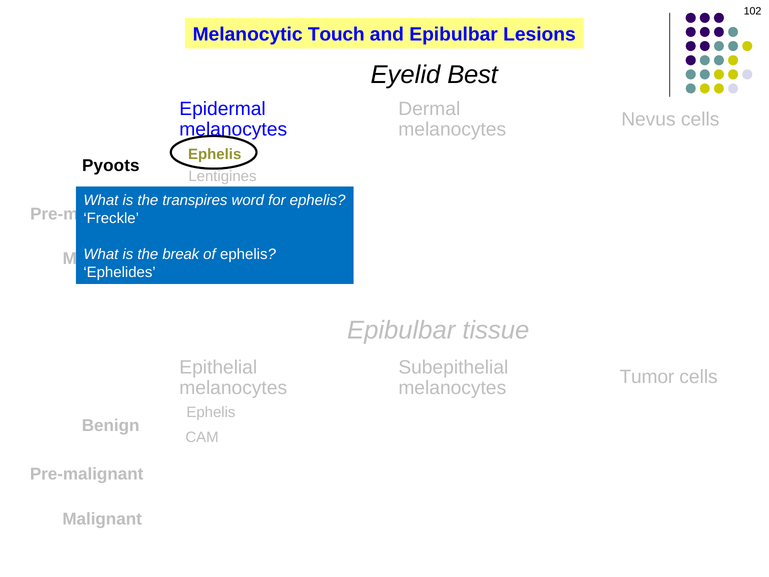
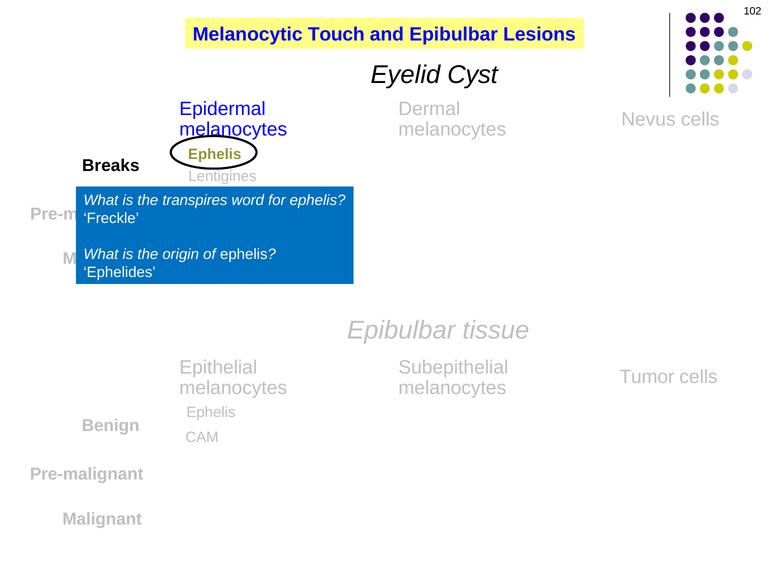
Best: Best -> Cyst (473, 75)
Pyoots: Pyoots -> Breaks (111, 165)
break: break -> origin (181, 254)
